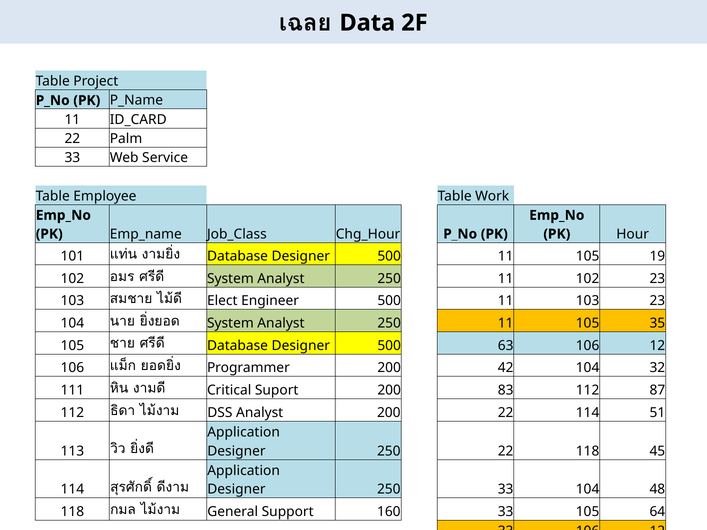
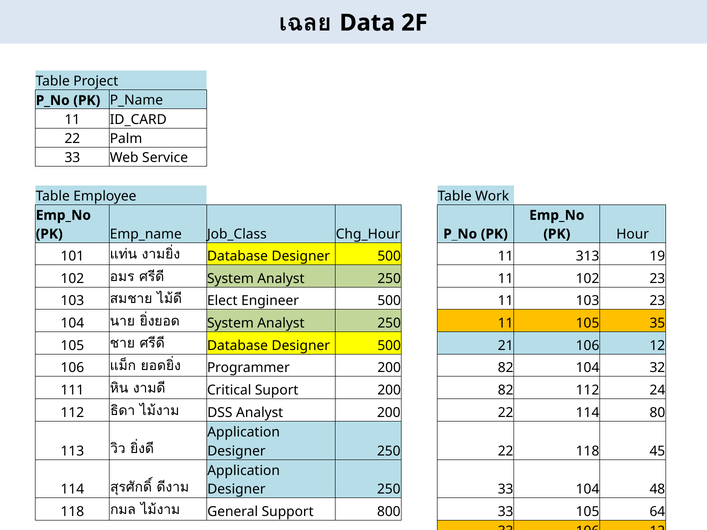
105: 105 -> 313 (588, 256)
63: 63 -> 21 (506, 346)
Programmer 200 42: 42 -> 82 (506, 368)
83: 83 -> 82 (506, 390)
87: 87 -> 24 (657, 390)
51: 51 -> 80 (657, 413)
160: 160 -> 800 (389, 512)
